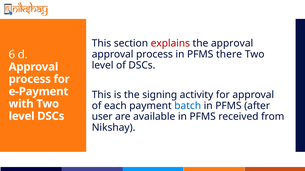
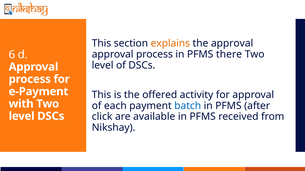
explains colour: red -> orange (170, 43)
signing: signing -> offered (160, 95)
user: user -> click (102, 117)
